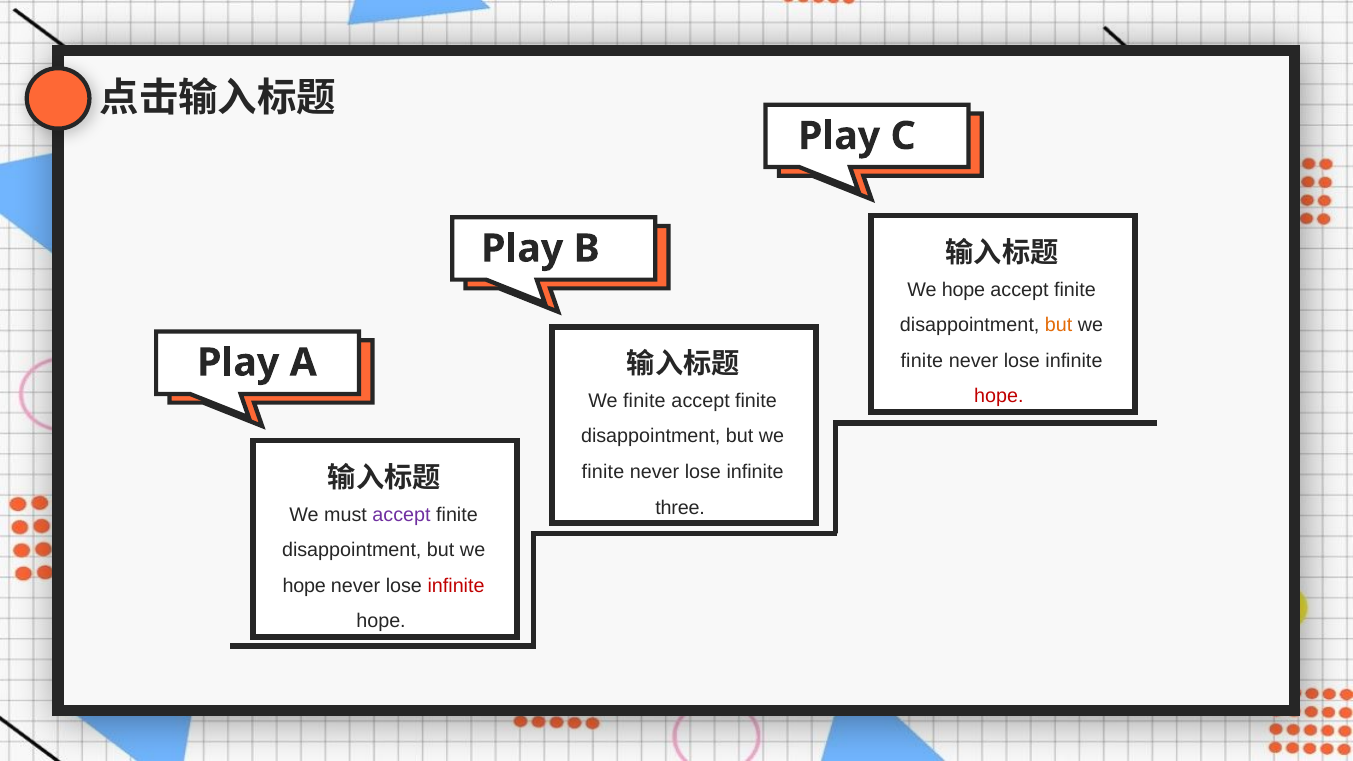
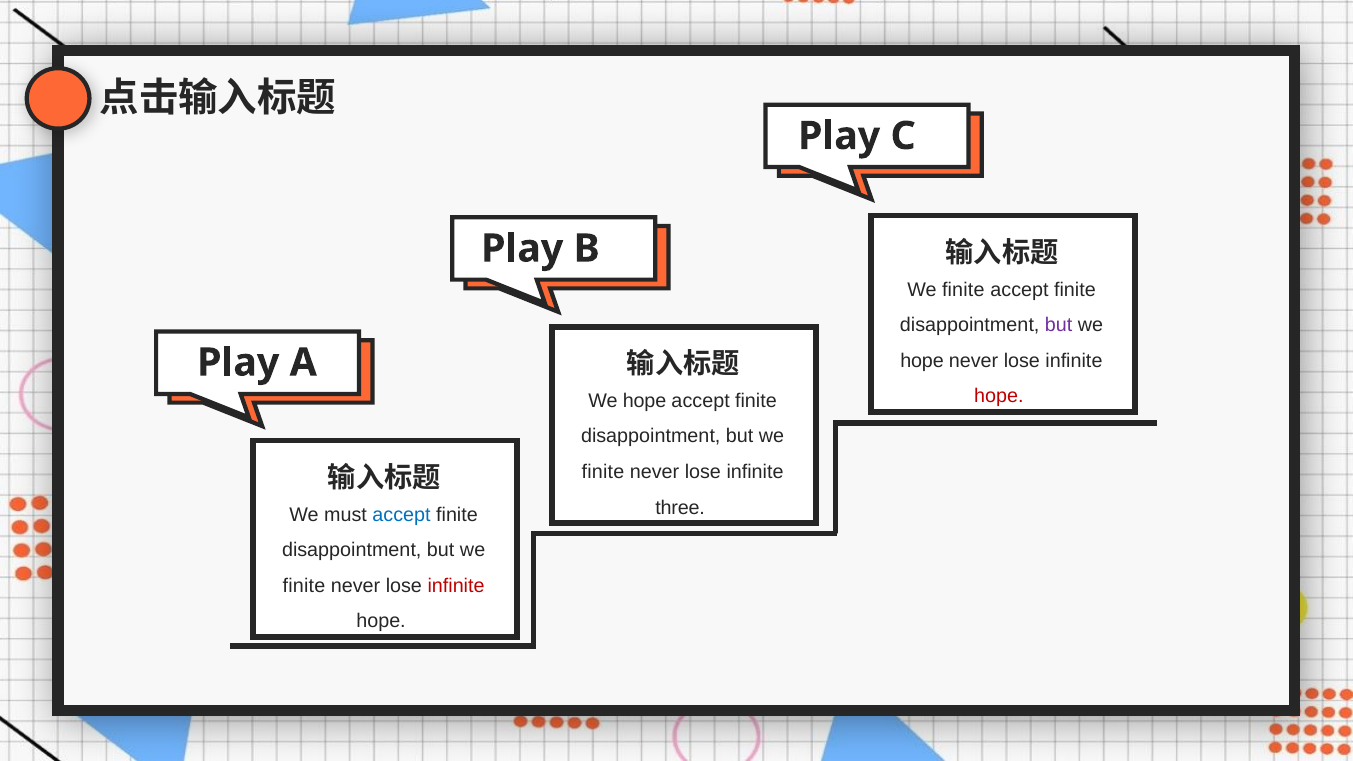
hope: hope -> finite (963, 290)
but colour: orange -> purple (1059, 325)
finite: finite -> hope (922, 361)
finite: finite -> hope (645, 401)
accept colour: purple -> blue (402, 515)
hope: hope -> finite (304, 586)
